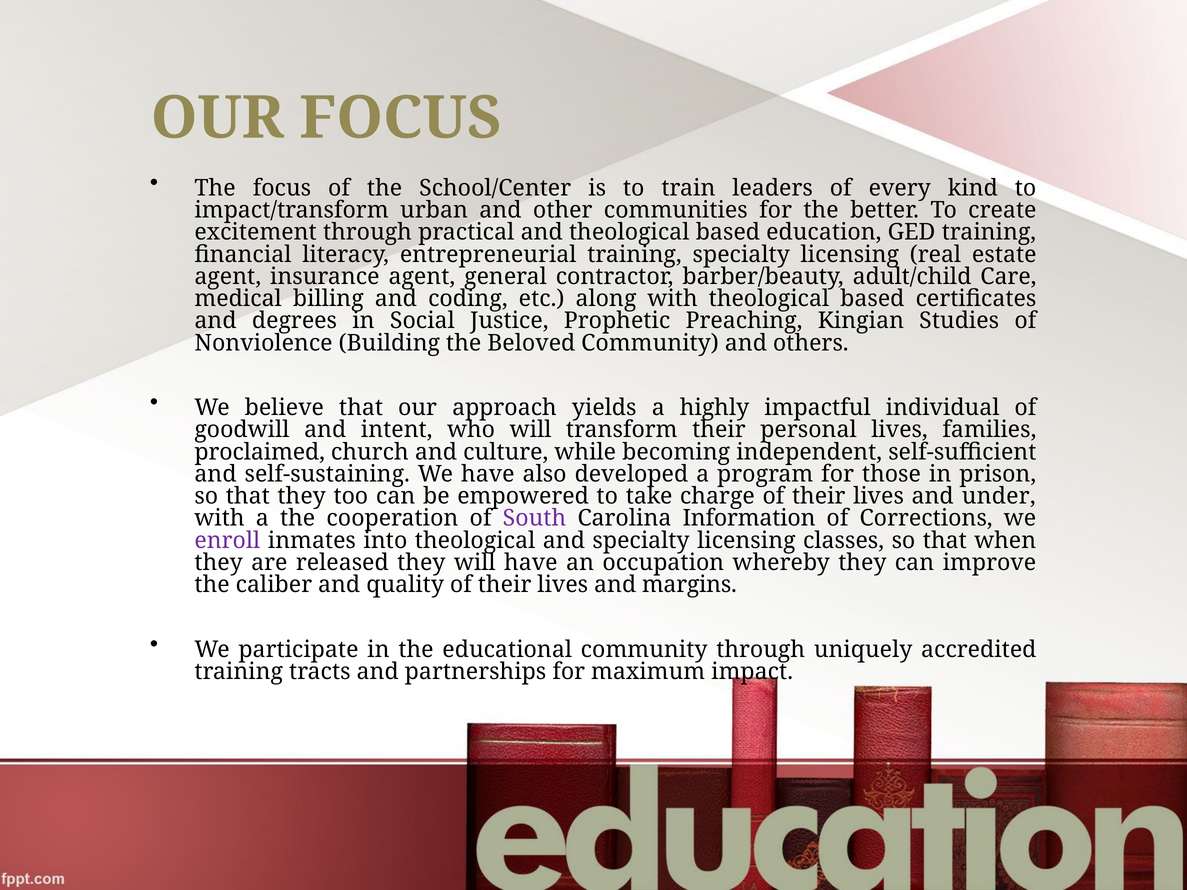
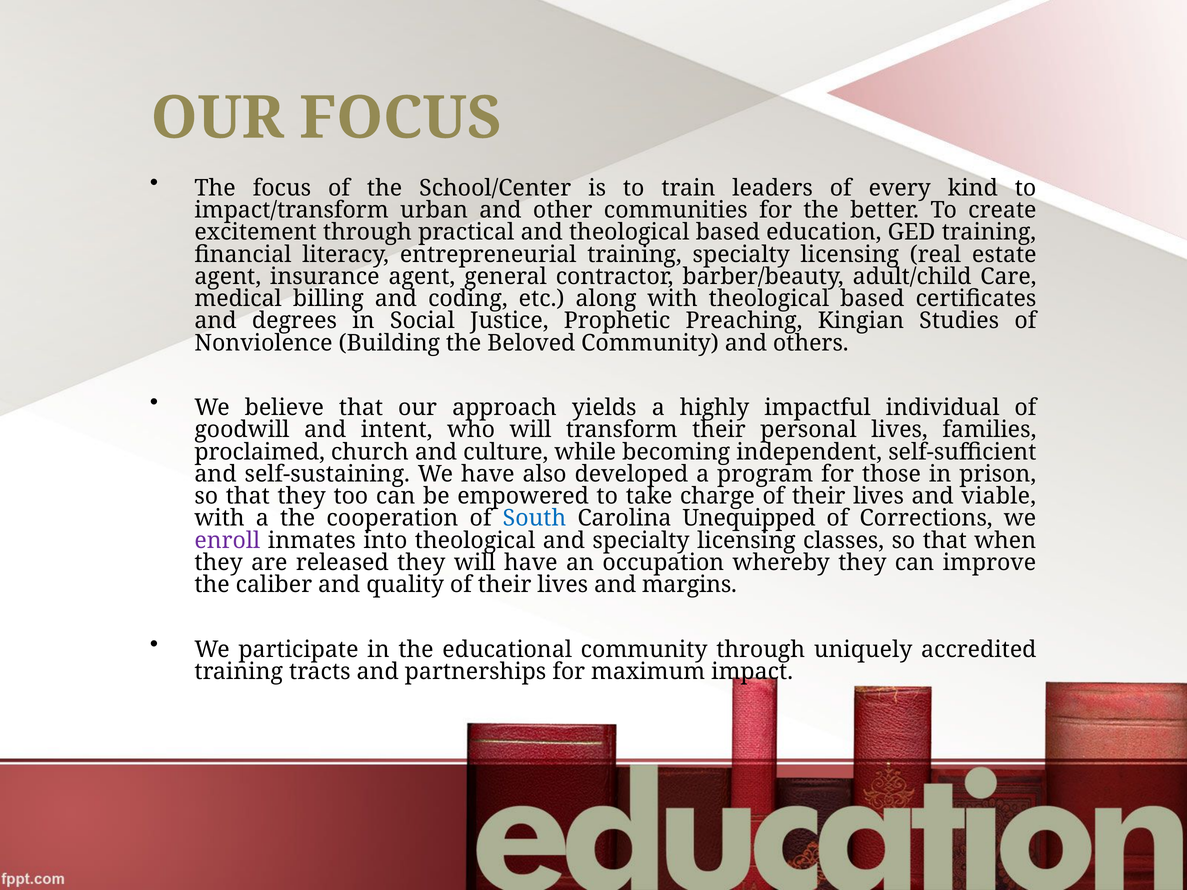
under: under -> viable (999, 496)
South colour: purple -> blue (534, 518)
Information: Information -> Unequipped (749, 518)
